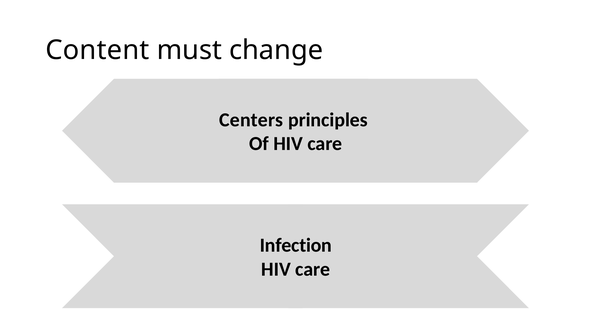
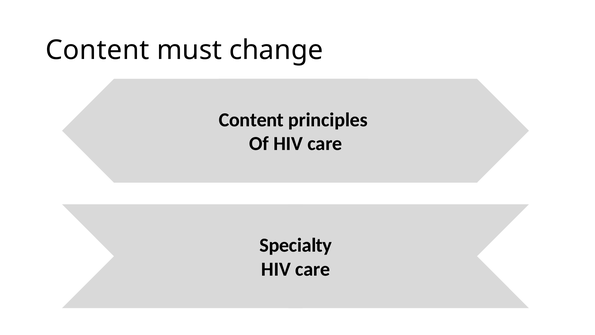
Centers: Centers -> Content (251, 120)
Infection: Infection -> Specialty (296, 245)
